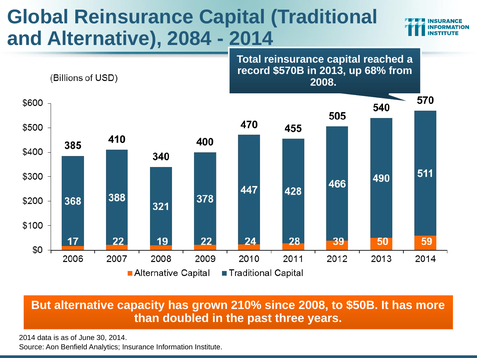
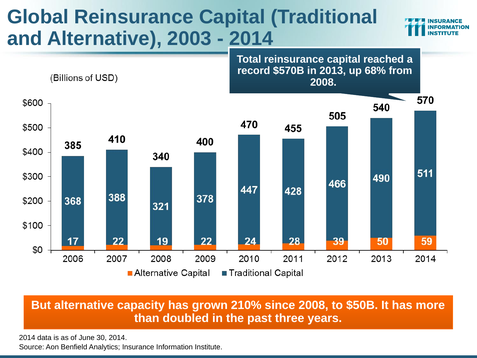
2084: 2084 -> 2003 (189, 38)
